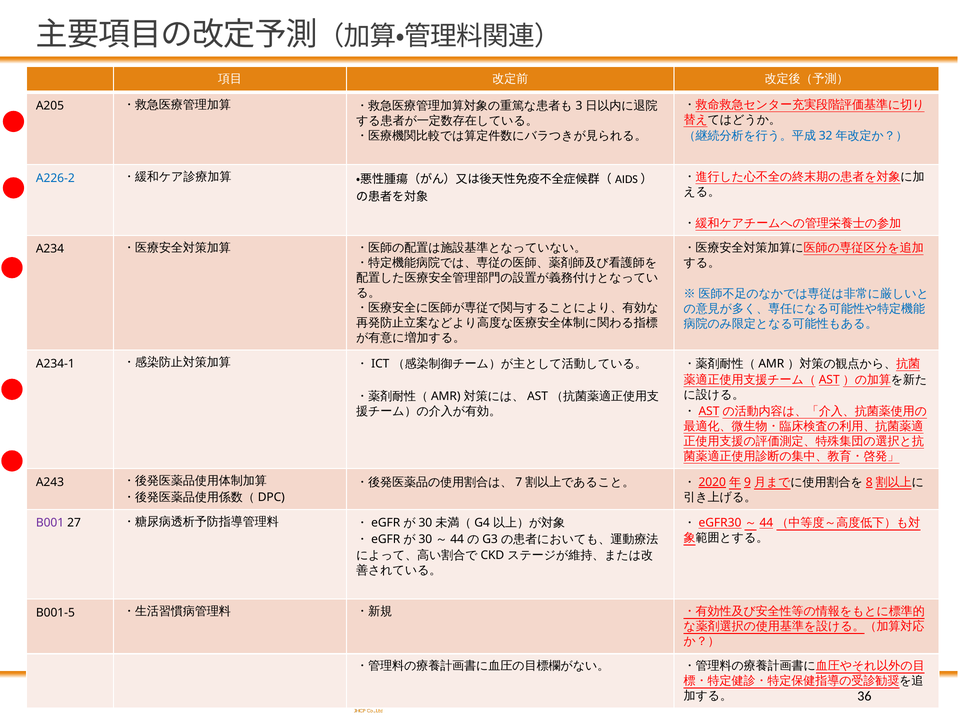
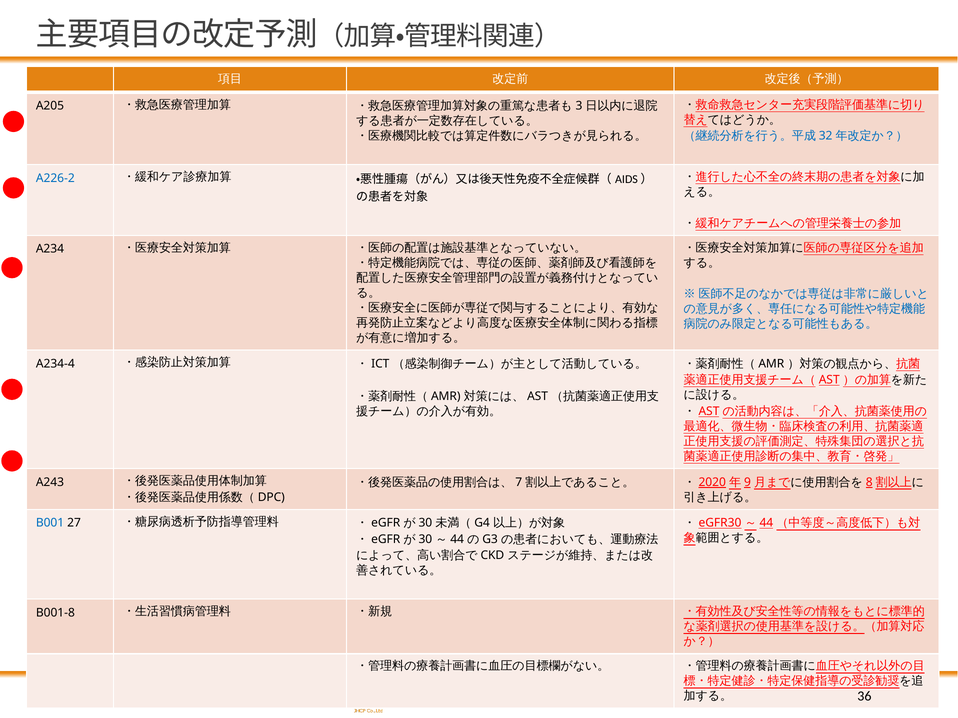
A234-1: A234-1 -> A234-4 (55, 364)
B001 colour: purple -> blue (50, 523)
B001-5: B001-5 -> B001-8 (55, 613)
